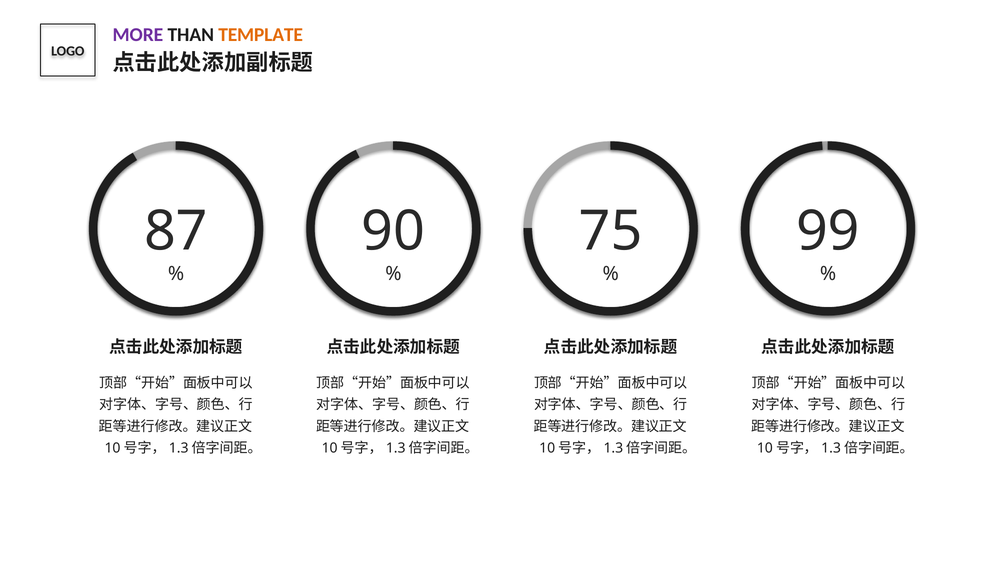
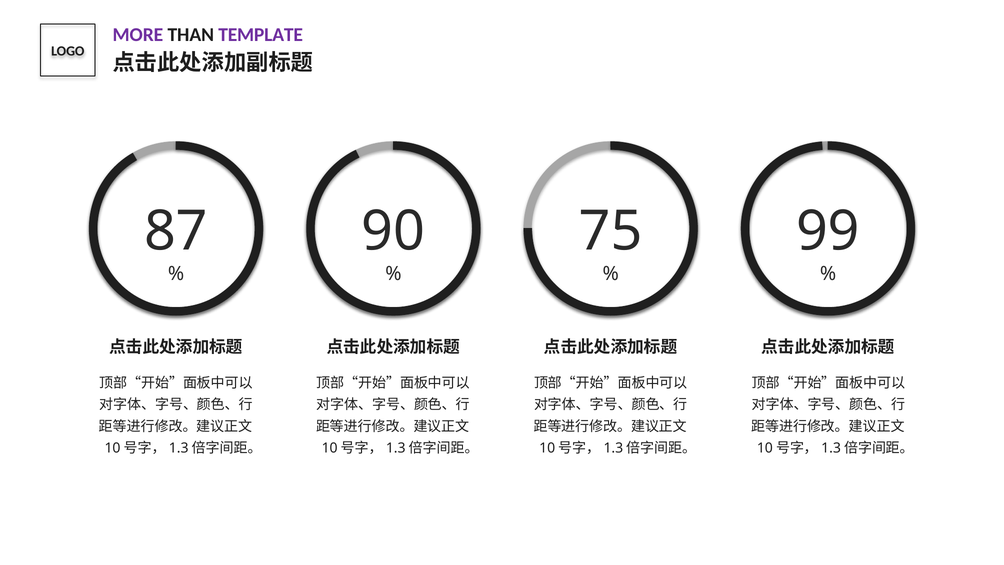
TEMPLATE colour: orange -> purple (261, 35)
